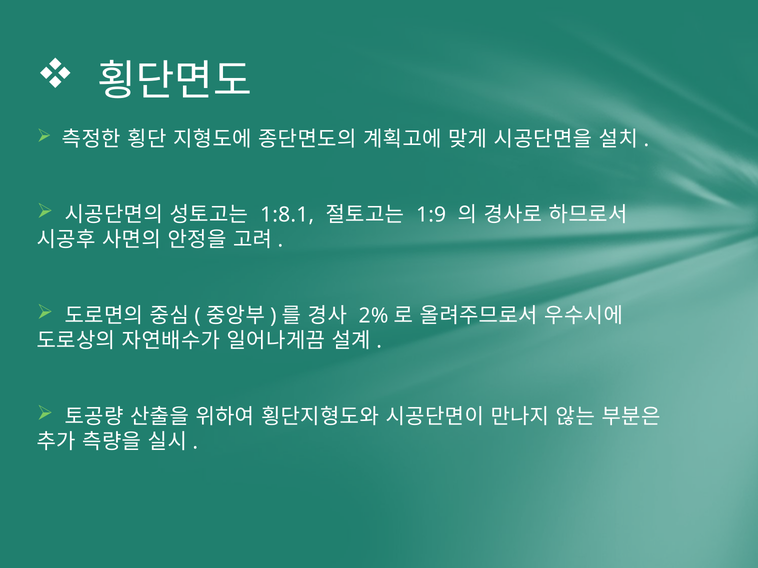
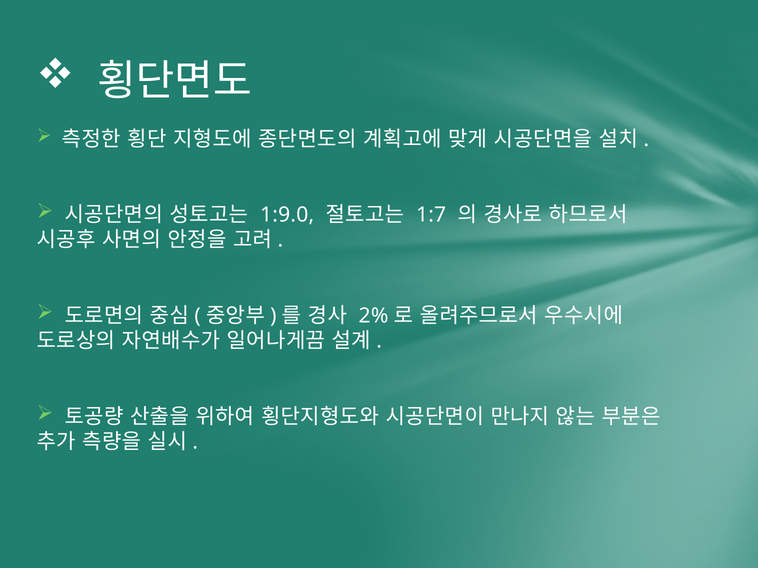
1:8.1: 1:8.1 -> 1:9.0 (287, 215)
1:9: 1:9 -> 1:7 (431, 215)
